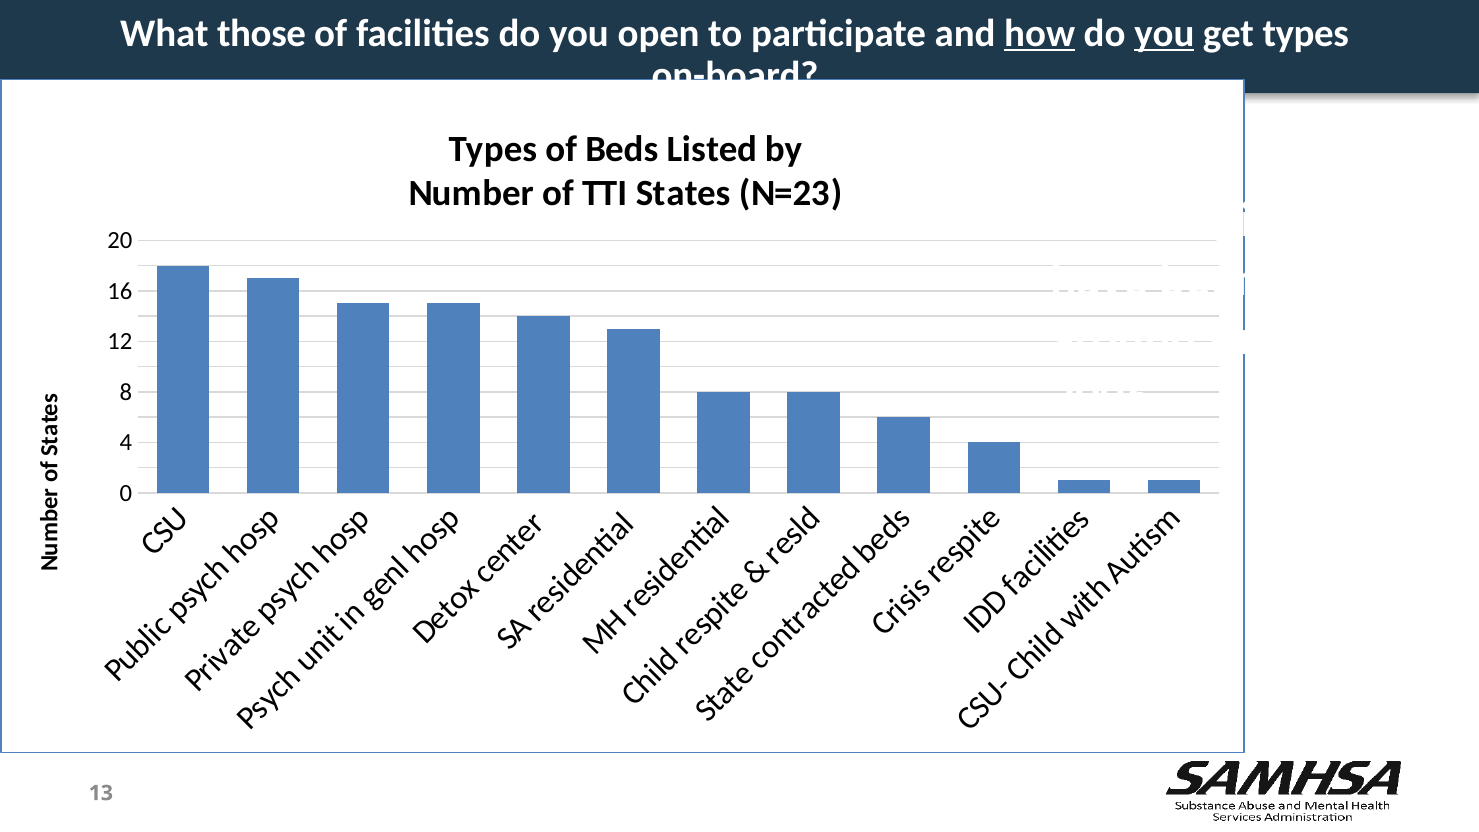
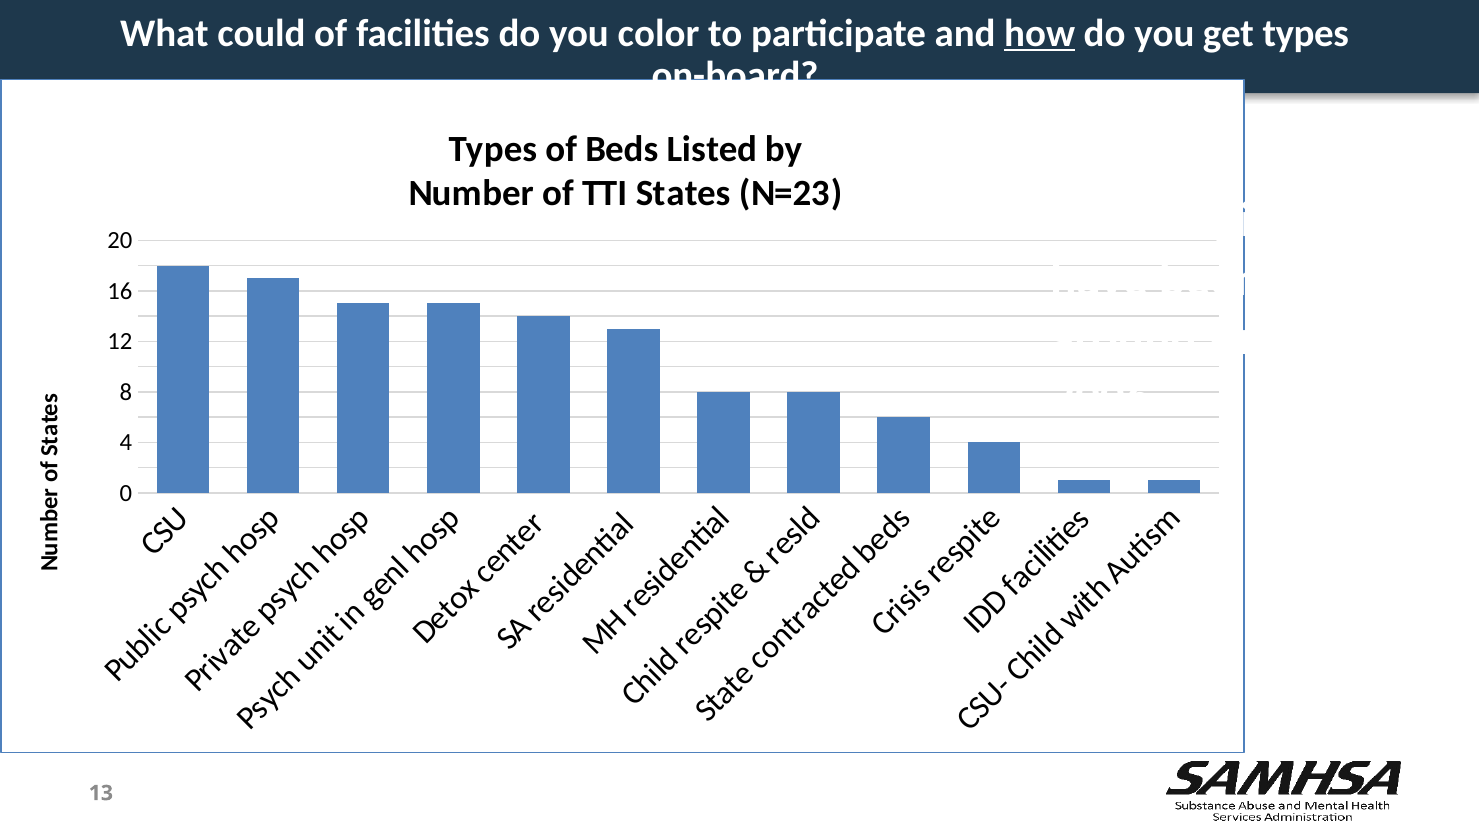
those: those -> could (261, 33)
open: open -> color (659, 33)
you underline: present -> none (1164, 33)
